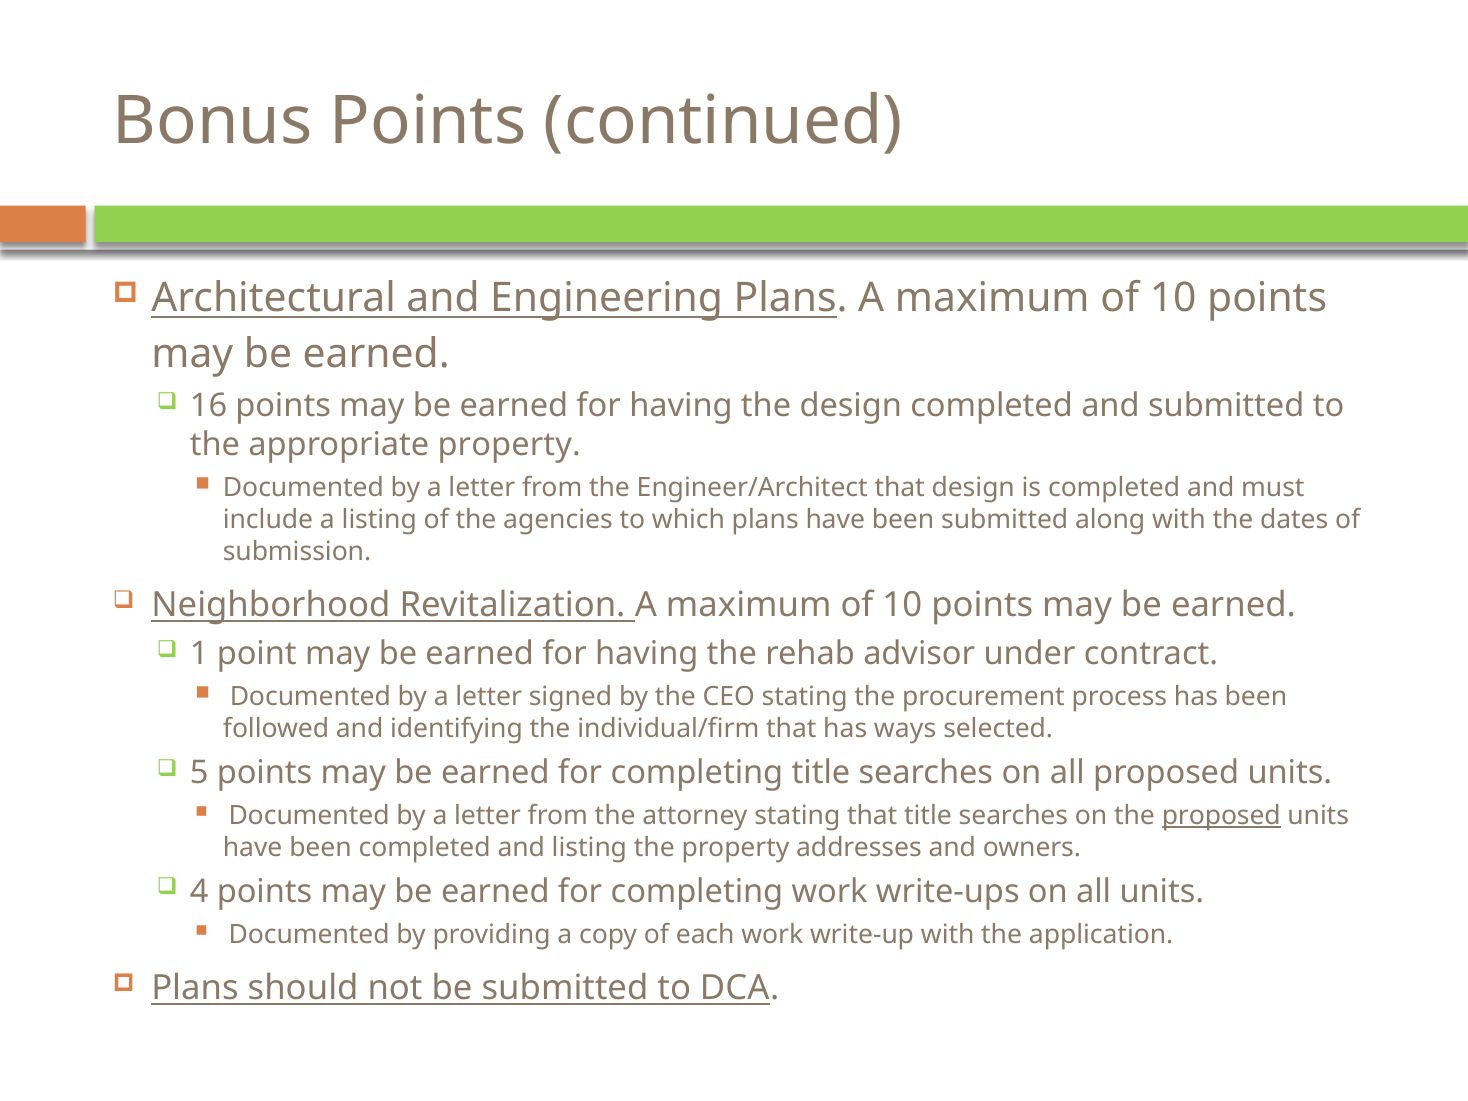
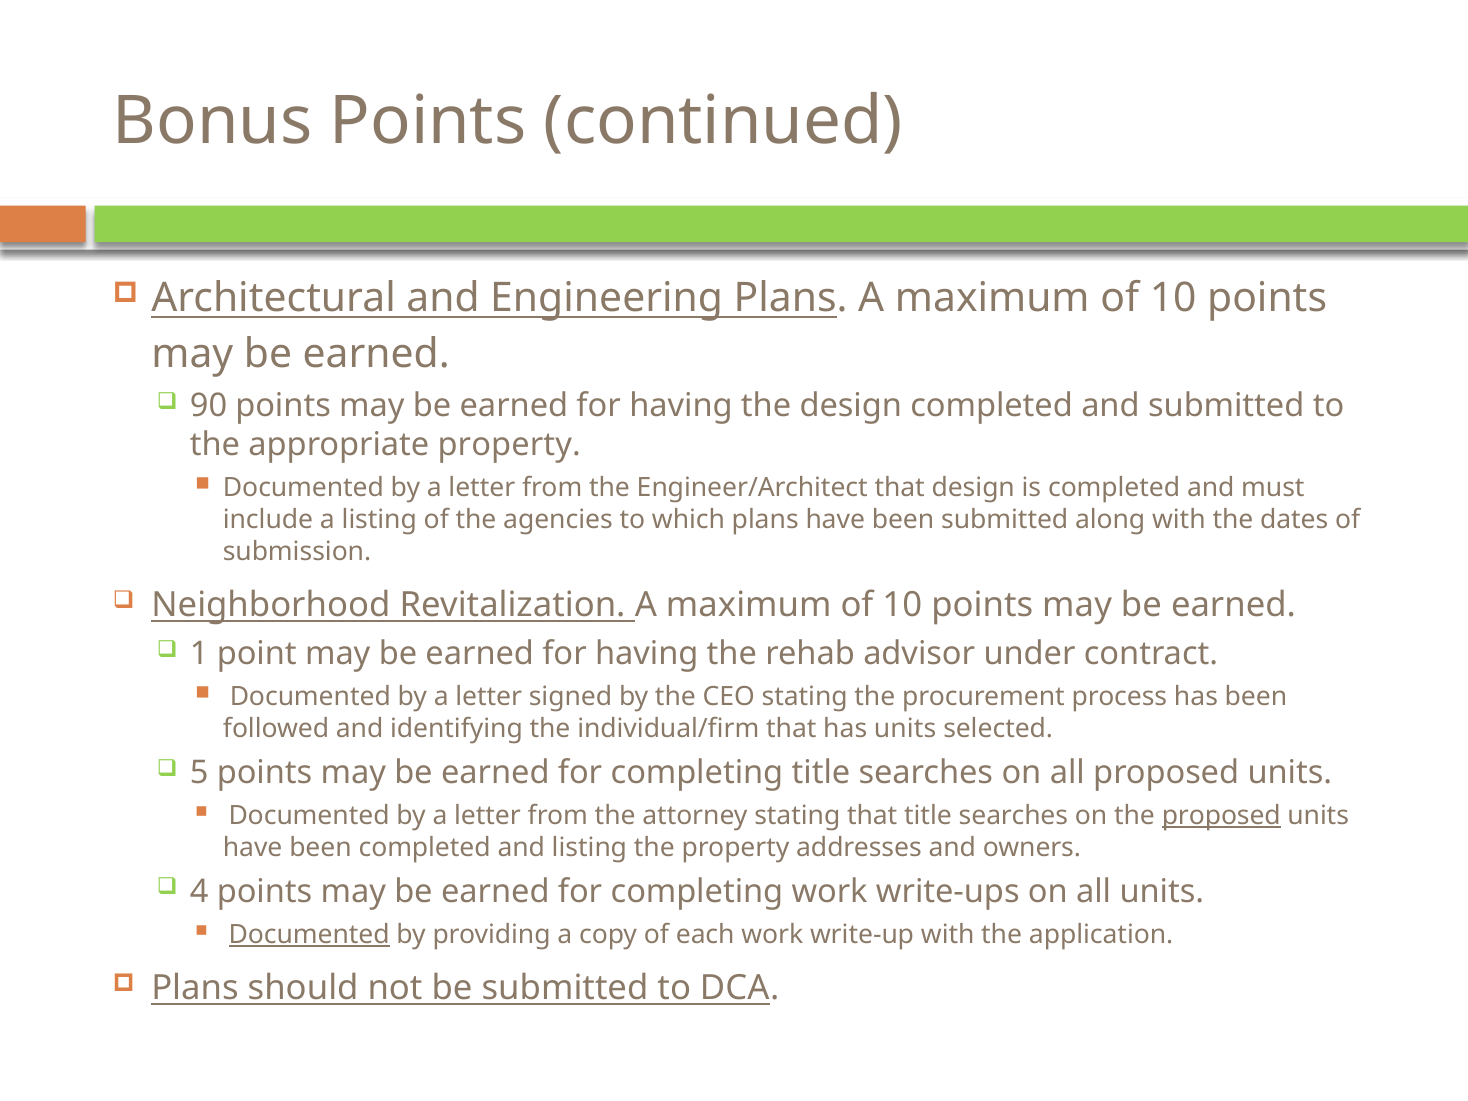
16: 16 -> 90 (209, 406)
has ways: ways -> units (905, 728)
Documented underline: none -> present (309, 934)
